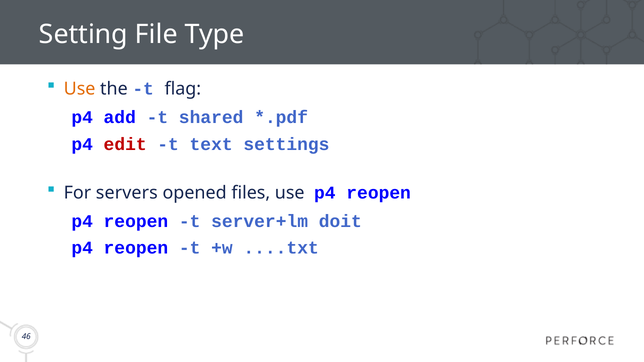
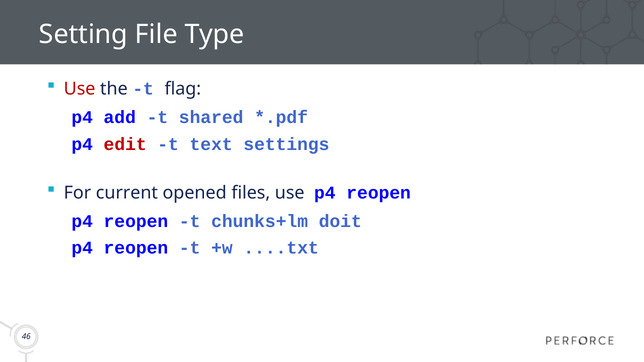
Use colour: orange -> red (80, 89)
servers: servers -> current (127, 193)
server+lm: server+lm -> chunks+lm (260, 221)
